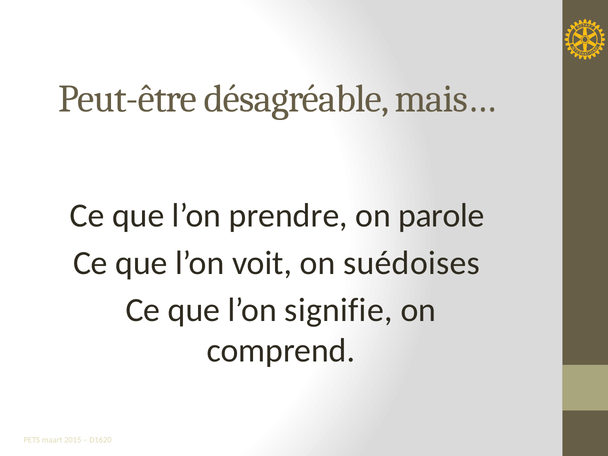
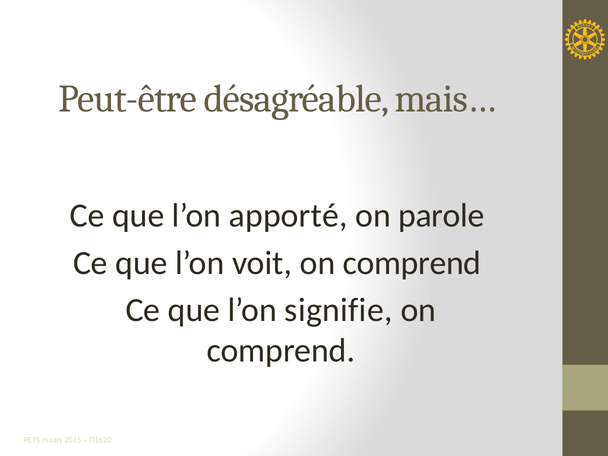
prendre: prendre -> apporté (288, 216)
voit on suédoises: suédoises -> comprend (412, 263)
